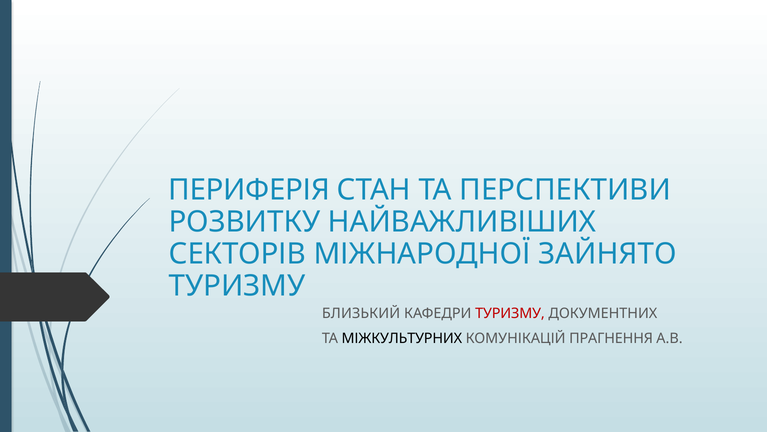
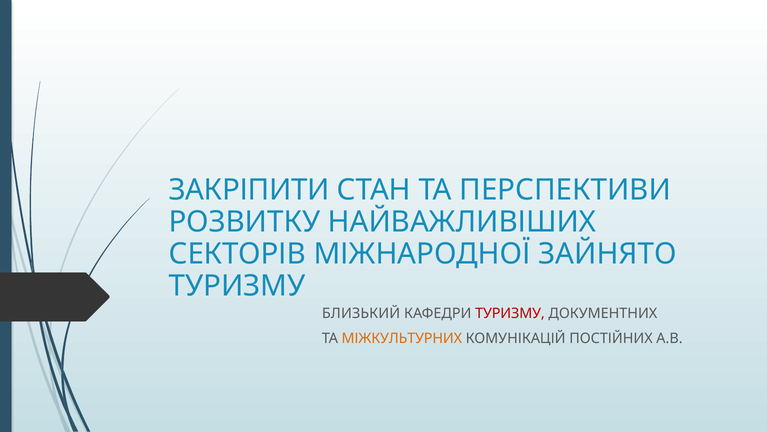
ПЕРИФЕРІЯ: ПЕРИФЕРІЯ -> ЗАКРІПИТИ (249, 190)
МІЖКУЛЬТУРНИХ colour: black -> orange (402, 338)
ПРАГНЕННЯ: ПРАГНЕННЯ -> ПОСТІЙНИХ (611, 338)
